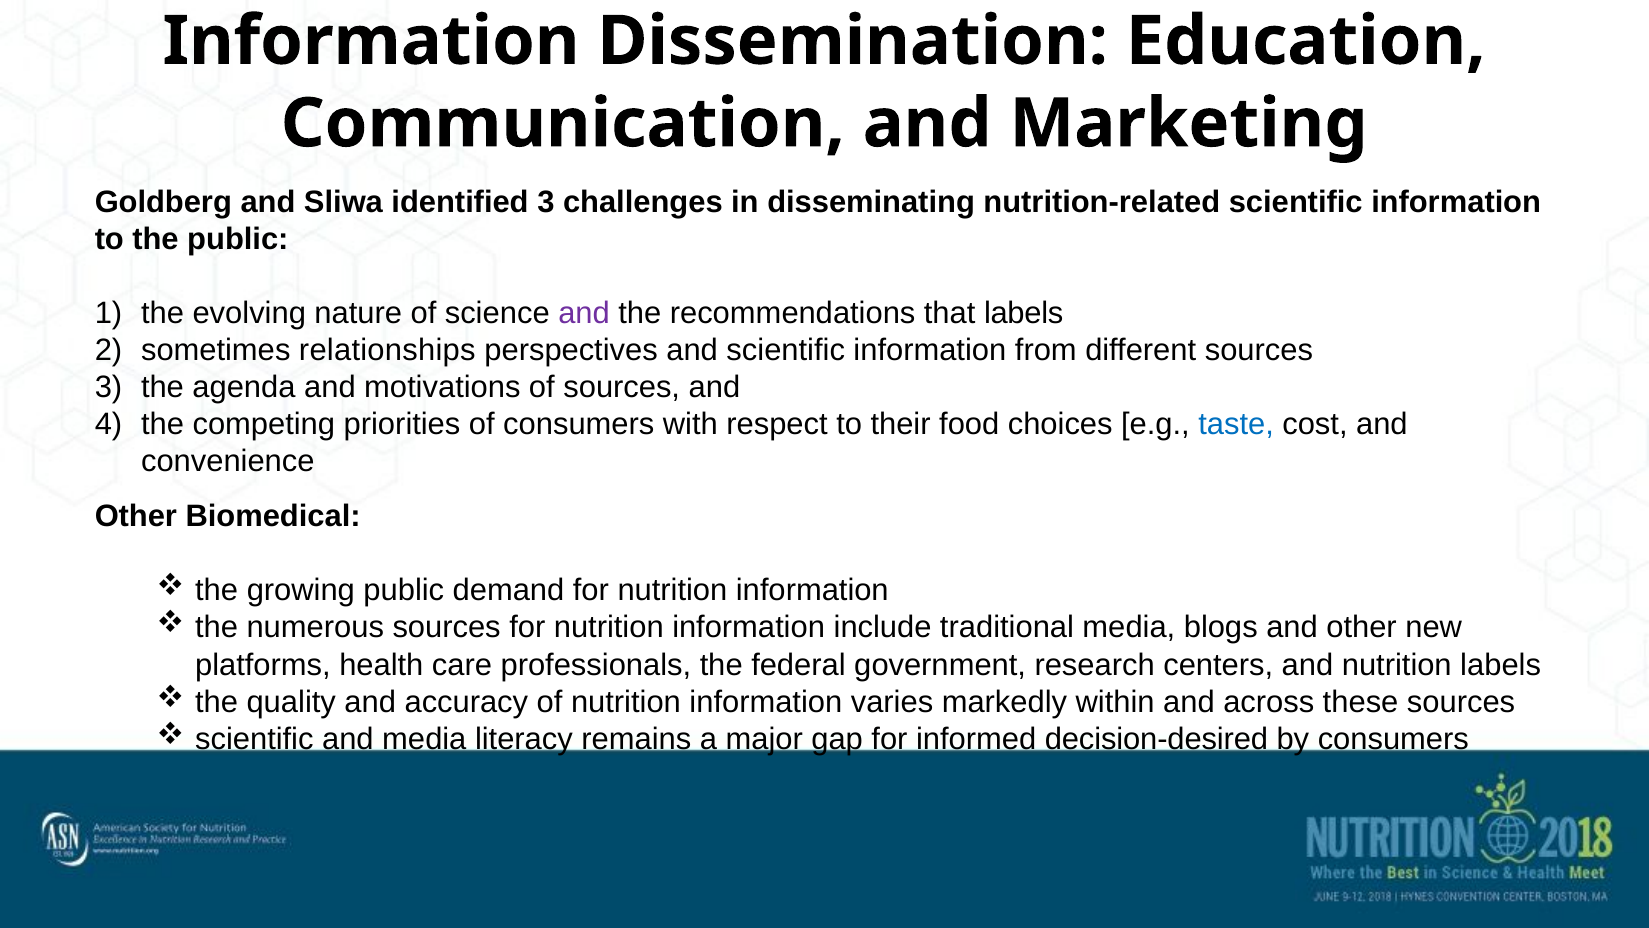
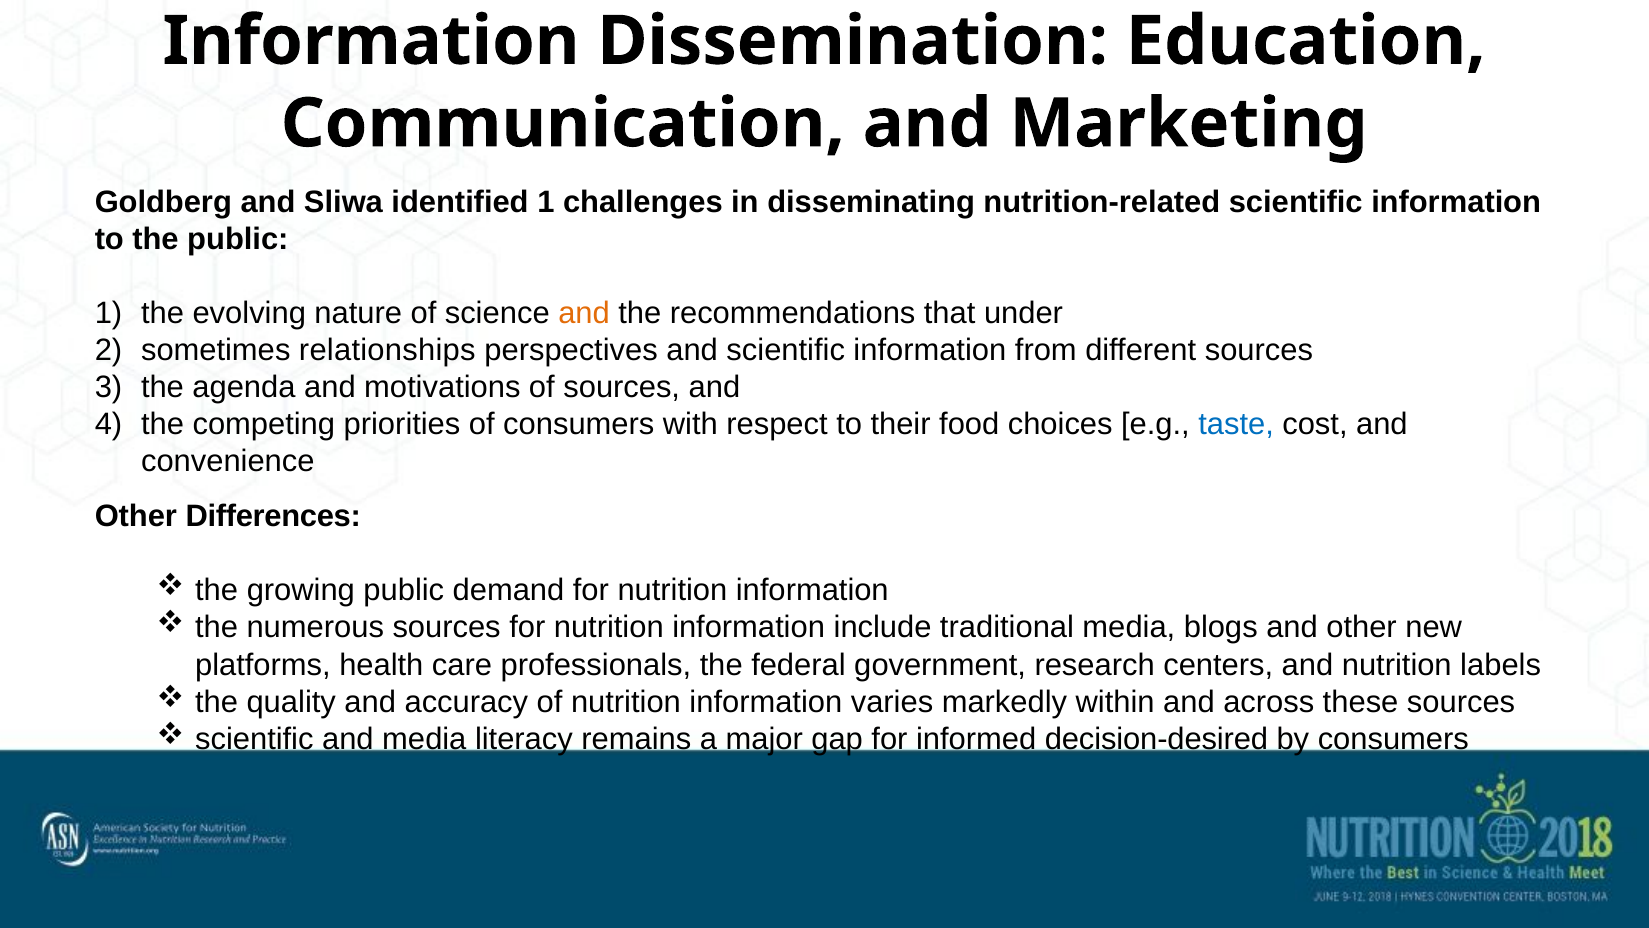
identified 3: 3 -> 1 (546, 202)
and colour: purple -> orange (584, 313)
that labels: labels -> under (1024, 313)
Biomedical: Biomedical -> Differences (273, 516)
